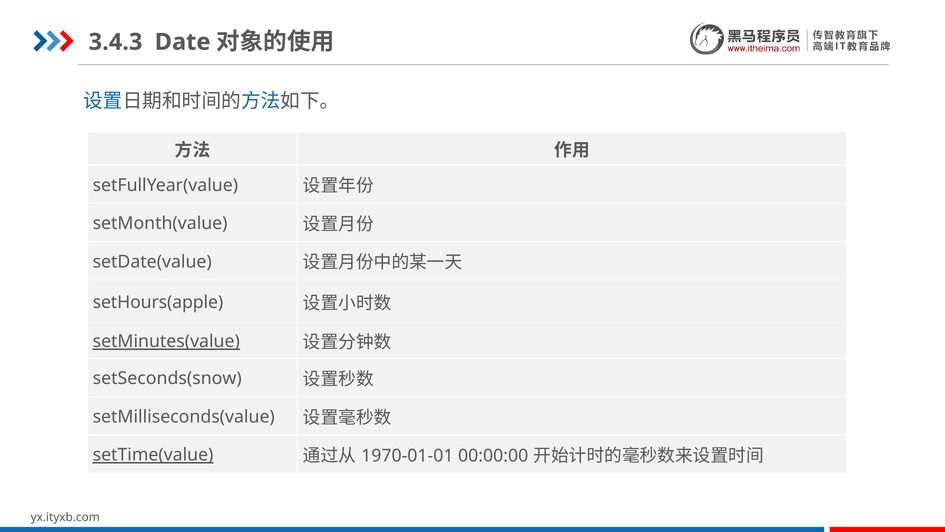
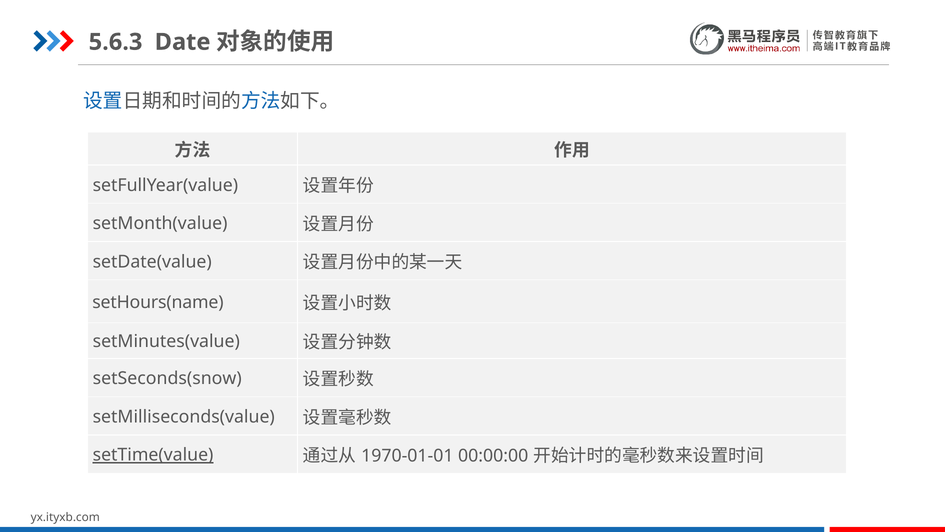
3.4.3: 3.4.3 -> 5.6.3 (116, 42)
setHours(apple: setHours(apple -> setHours(name (158, 302)
setMinutes(value underline: present -> none (166, 341)
